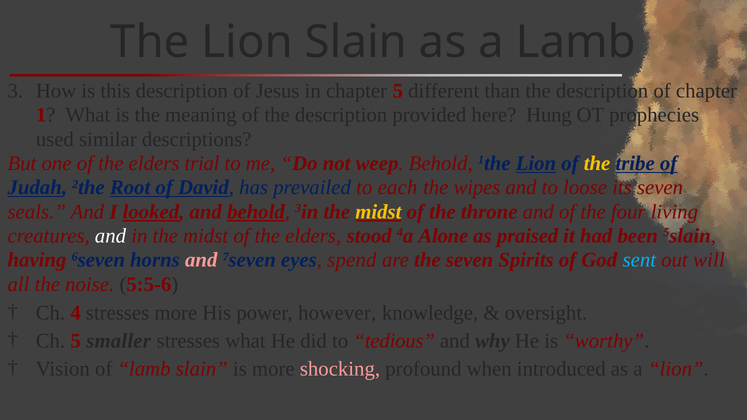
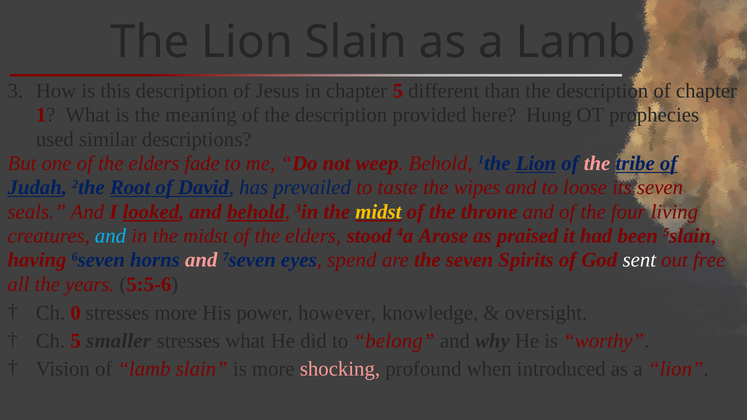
trial: trial -> fade (202, 163)
the colour: yellow -> pink (597, 163)
each: each -> taste (398, 188)
and colour: white -> light blue (110, 236)
Alone: Alone -> Arose (443, 236)
sent colour: light blue -> white (639, 260)
will: will -> free (709, 260)
noise: noise -> years (90, 284)
4: 4 -> 0 (76, 313)
tedious: tedious -> belong (394, 341)
